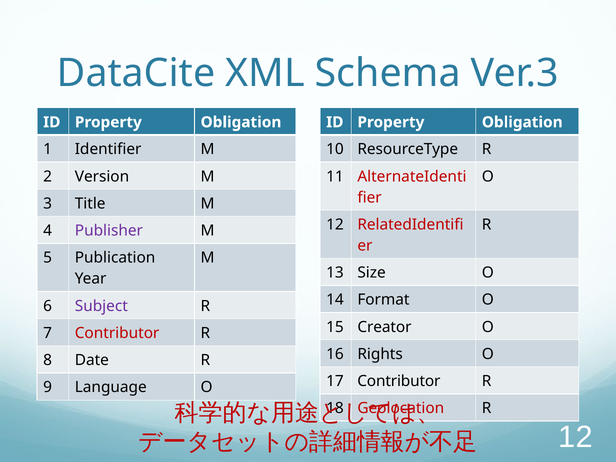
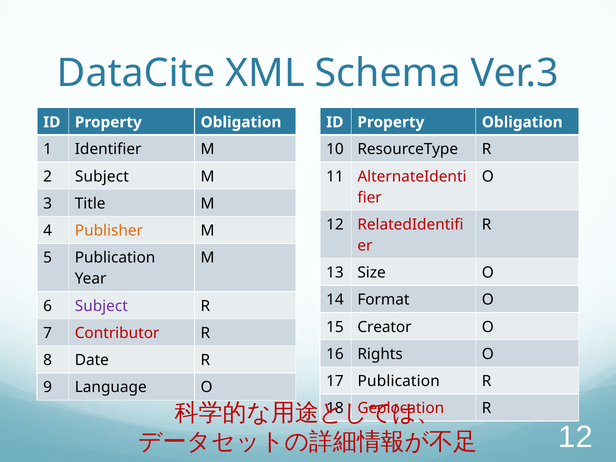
2 Version: Version -> Subject (102, 176)
Publisher colour: purple -> orange (109, 231)
17 Contributor: Contributor -> Publication (399, 381)
